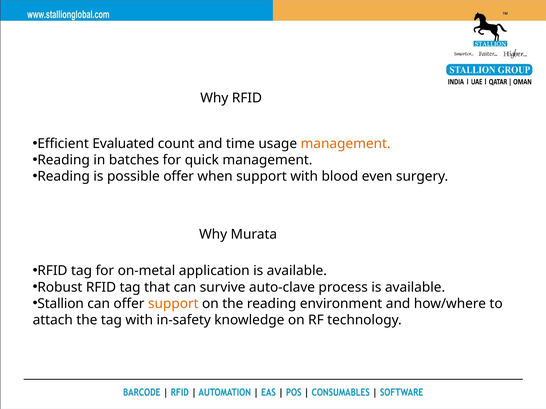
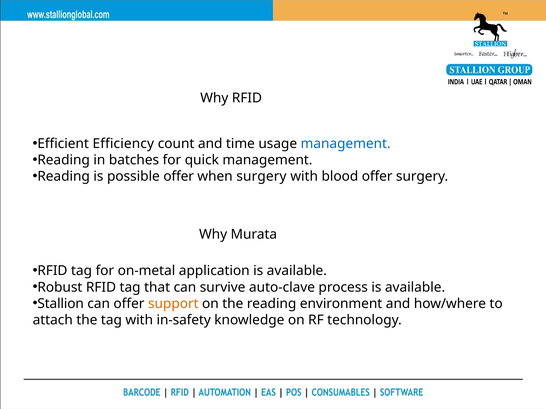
Evaluated: Evaluated -> Efficiency (123, 144)
management colour: orange -> blue (346, 144)
when support: support -> surgery (261, 177)
blood even: even -> offer (377, 177)
